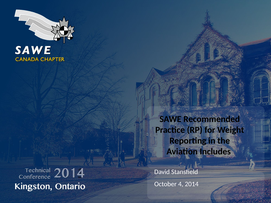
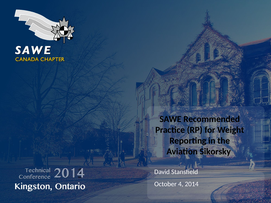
Includes: Includes -> Sikorsky (215, 152)
